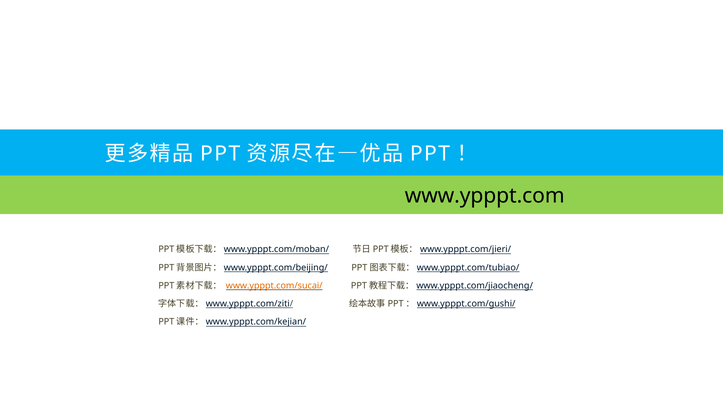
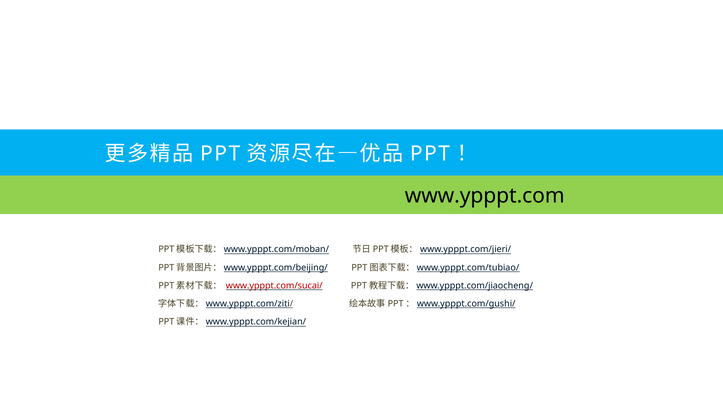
www.ypppt.com/sucai/ colour: orange -> red (274, 285)
